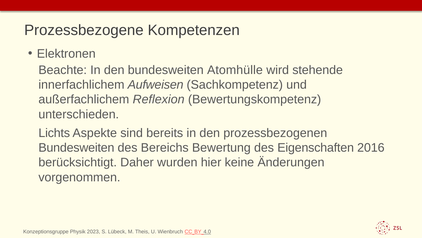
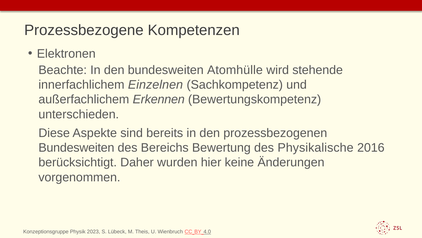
Aufweisen: Aufweisen -> Einzelnen (155, 84)
Reflexion: Reflexion -> Erkennen (159, 99)
Lichts: Lichts -> Diese (54, 133)
Eigenschaften: Eigenschaften -> Physikalische (316, 147)
